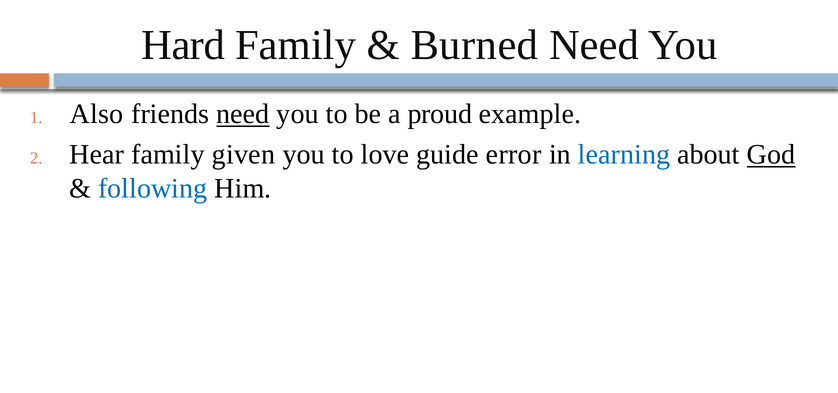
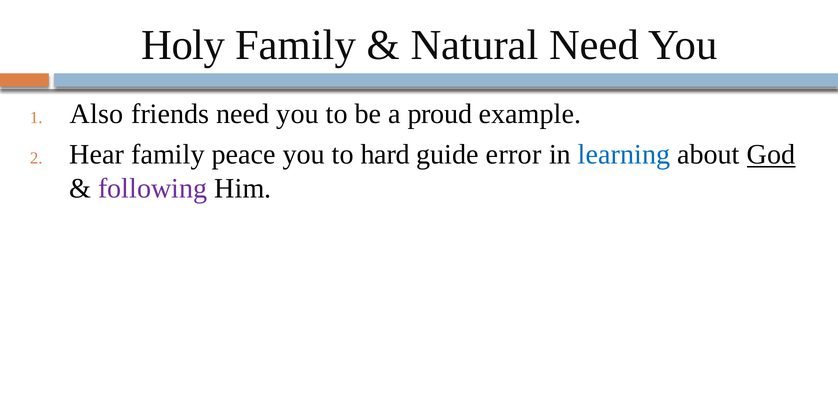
Hard: Hard -> Holy (183, 45)
Burned: Burned -> Natural (475, 45)
need underline: present -> none (243, 114)
given: given -> peace (244, 155)
love: love -> hard (385, 155)
following colour: blue -> purple (153, 188)
